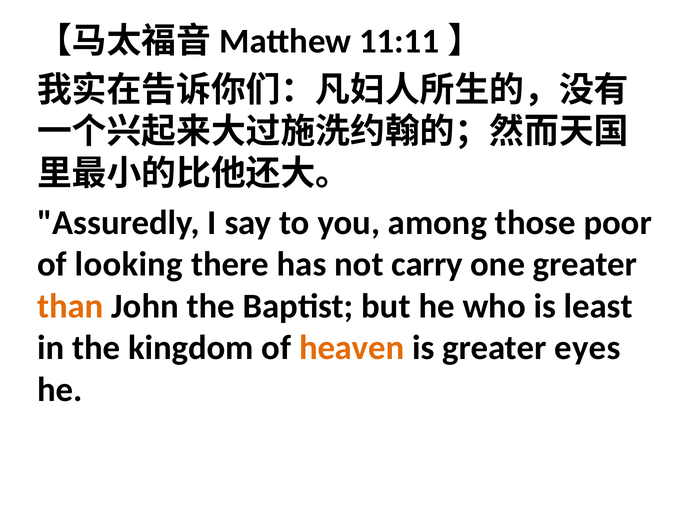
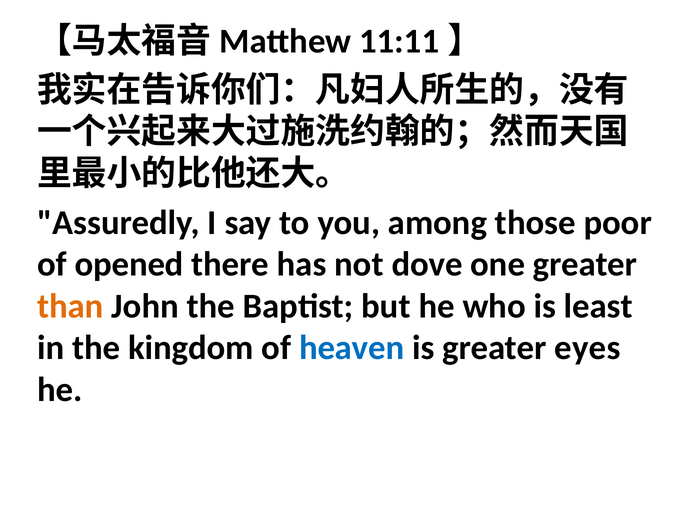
looking: looking -> opened (129, 264)
carry: carry -> dove (427, 264)
heaven colour: orange -> blue (352, 348)
